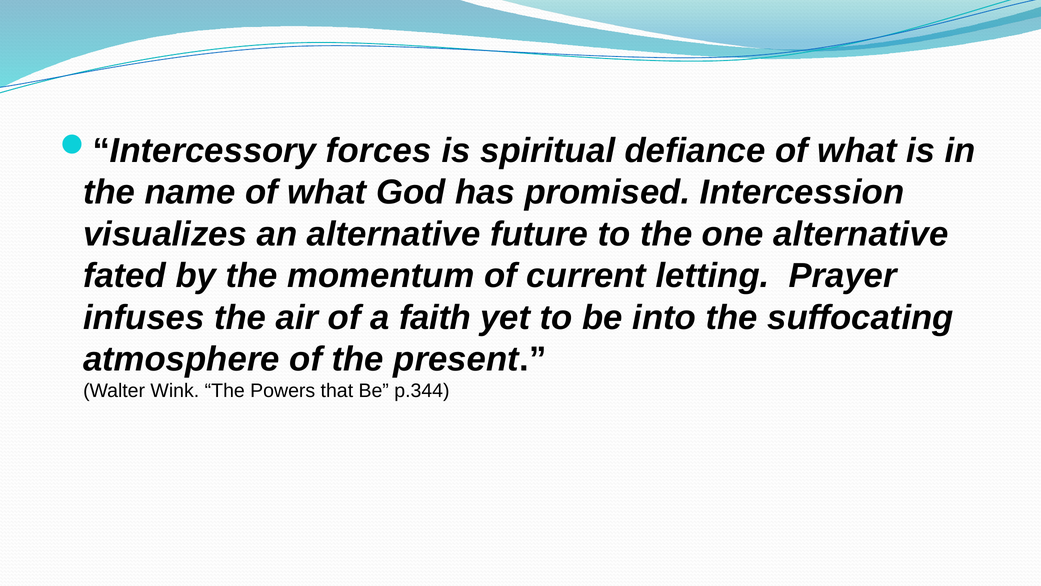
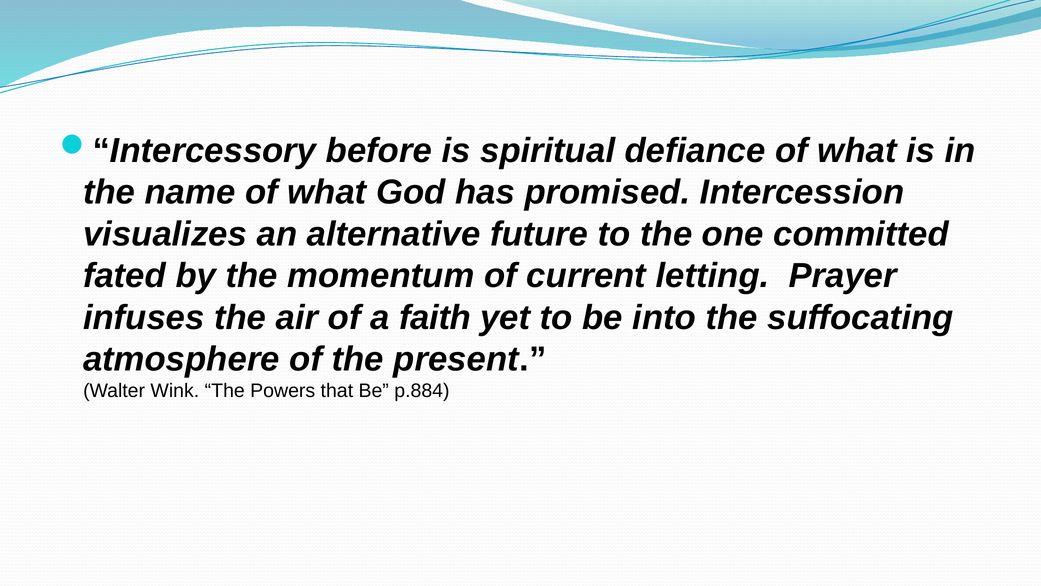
forces: forces -> before (379, 151)
one alternative: alternative -> committed (861, 234)
p.344: p.344 -> p.884 (422, 390)
